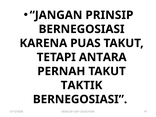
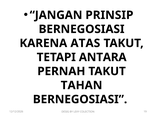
PUAS: PUAS -> ATAS (85, 43)
TAKTIK: TAKTIK -> TAHAN (82, 85)
